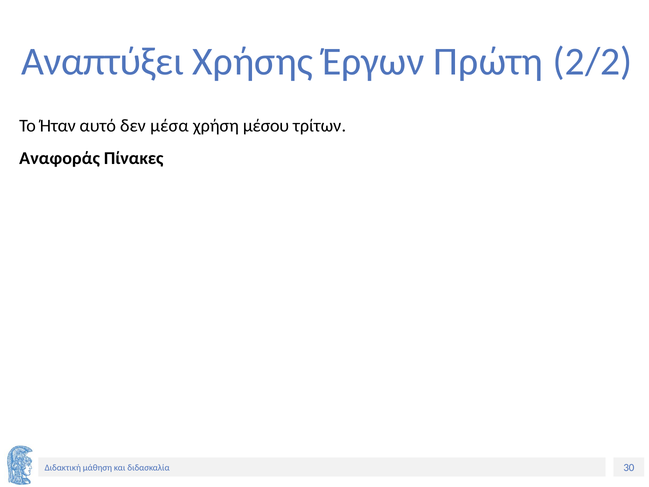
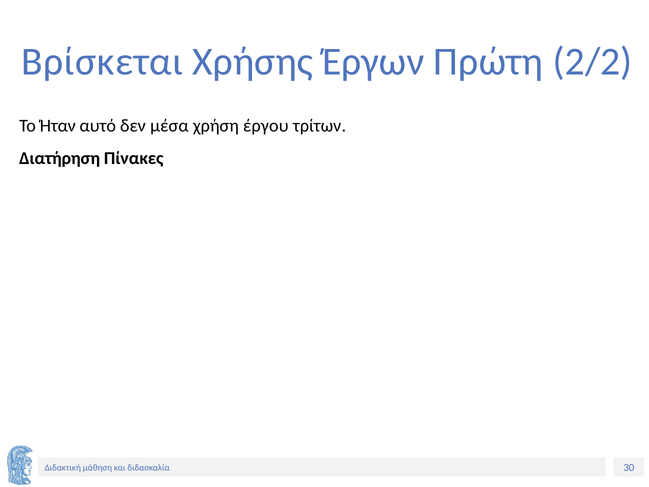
Αναπτύξει: Αναπτύξει -> Βρίσκεται (102, 62)
μέσου: μέσου -> έργου (266, 126)
Αναφοράς: Αναφοράς -> Διατήρηση (60, 158)
